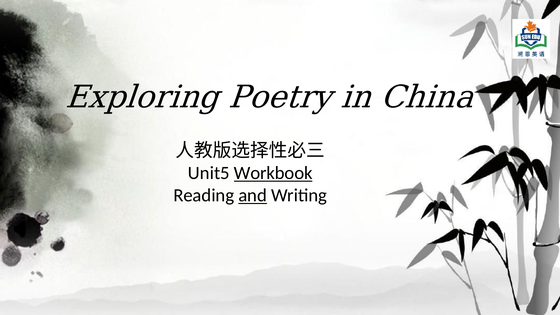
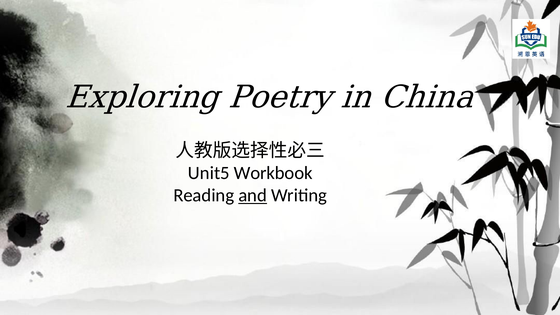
Workbook underline: present -> none (273, 173)
